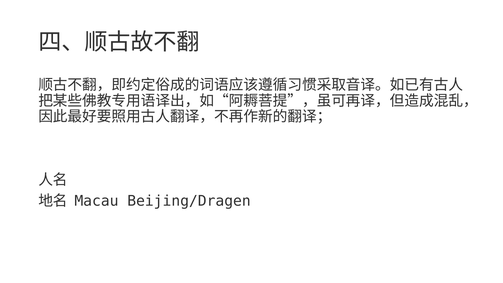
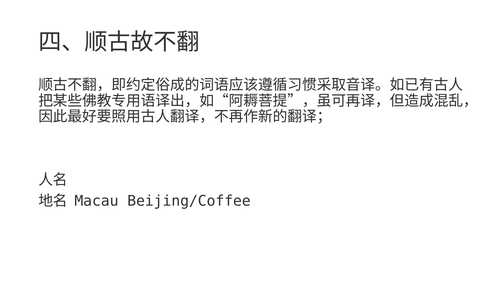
Beijing/Dragen: Beijing/Dragen -> Beijing/Coffee (189, 201)
